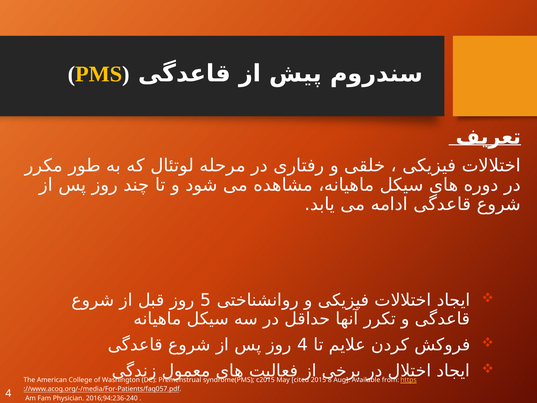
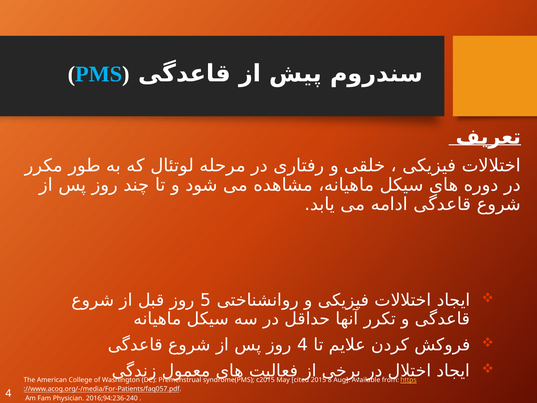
PMS colour: yellow -> light blue (99, 74)
